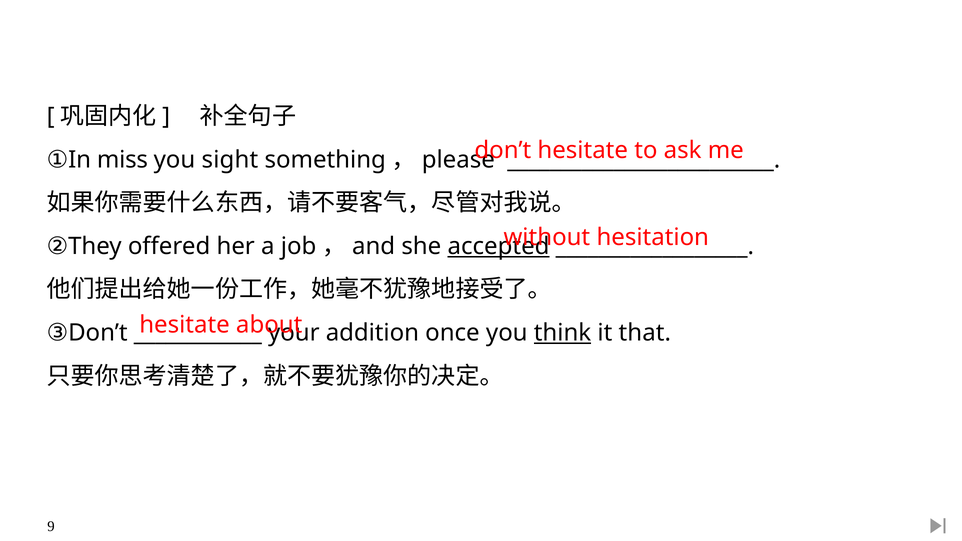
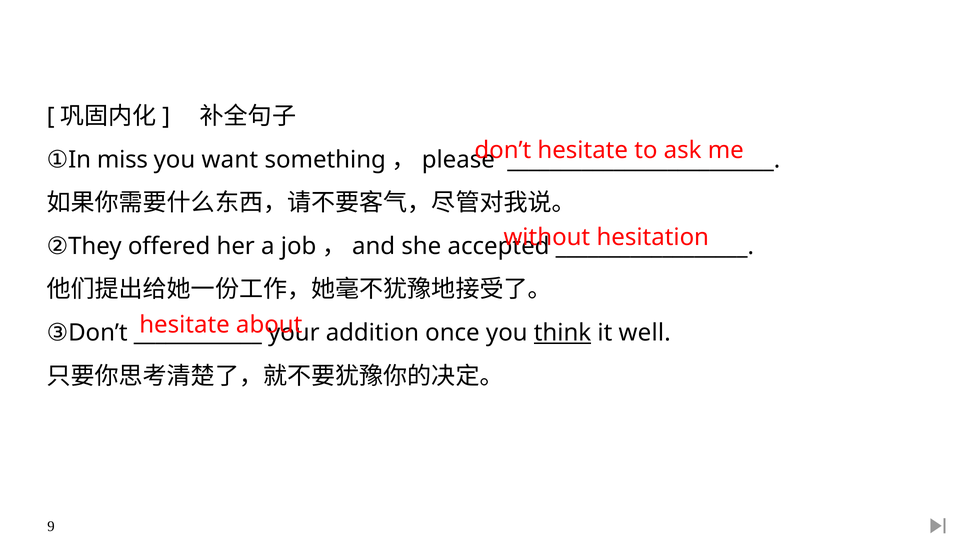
sight: sight -> want (230, 160)
accepted underline: present -> none (499, 246)
that: that -> well (645, 333)
